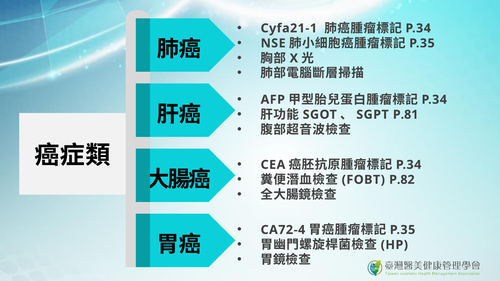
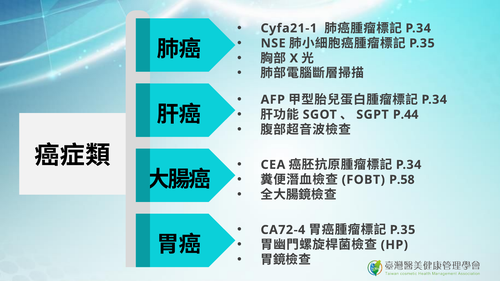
P.81: P.81 -> P.44 (406, 115)
P.82: P.82 -> P.58 (402, 180)
